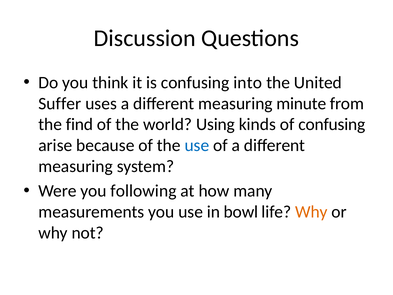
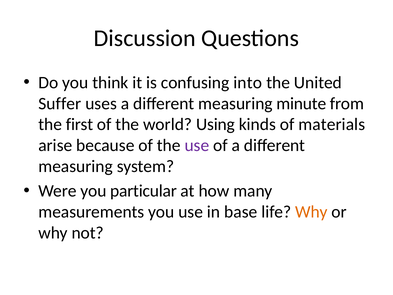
find: find -> first (80, 124)
of confusing: confusing -> materials (332, 124)
use colour: blue -> purple (197, 145)
following: following -> particular (144, 191)
bowl: bowl -> base (241, 212)
